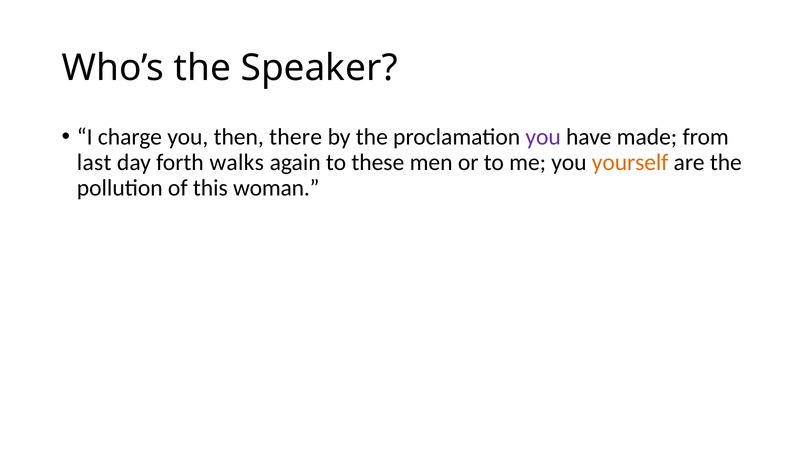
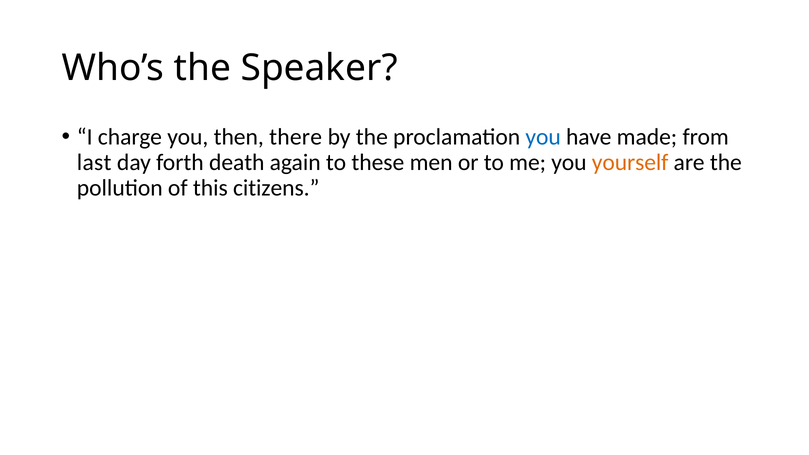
you colour: purple -> blue (543, 137)
walks: walks -> death (237, 162)
woman: woman -> citizens (276, 188)
